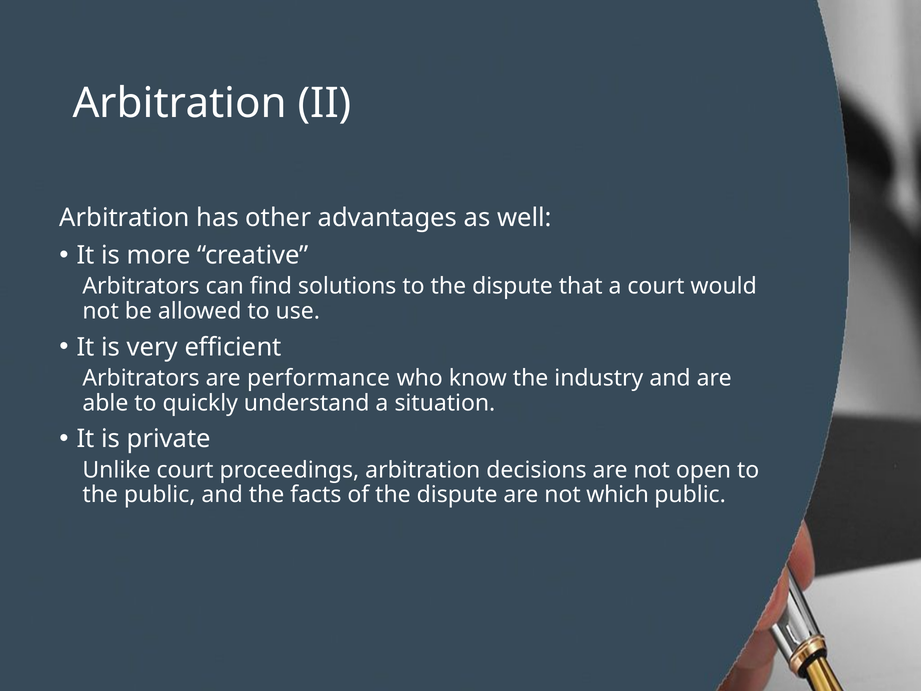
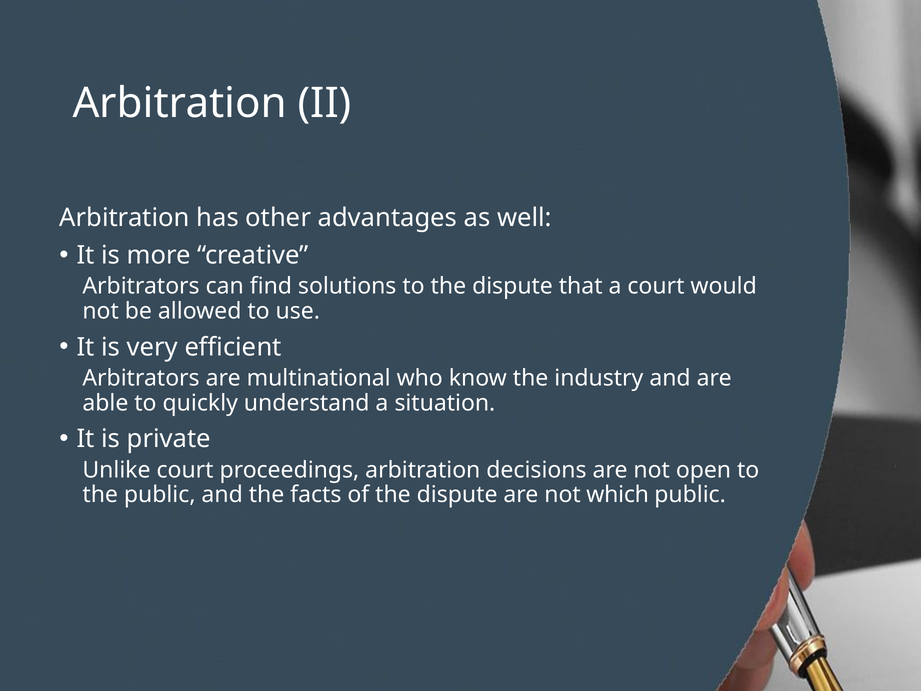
performance: performance -> multinational (319, 378)
